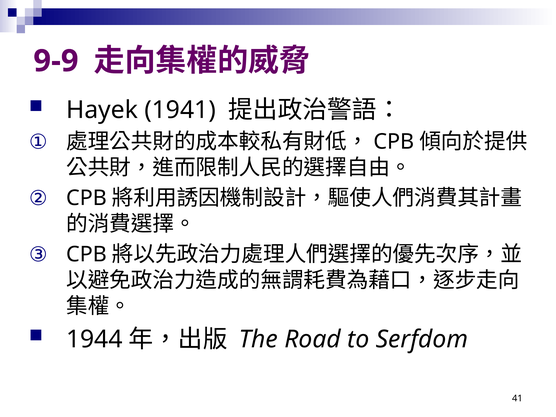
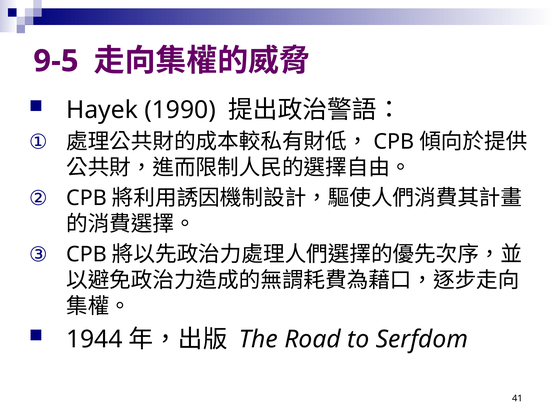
9-9: 9-9 -> 9-5 (56, 61)
1941: 1941 -> 1990 (180, 110)
